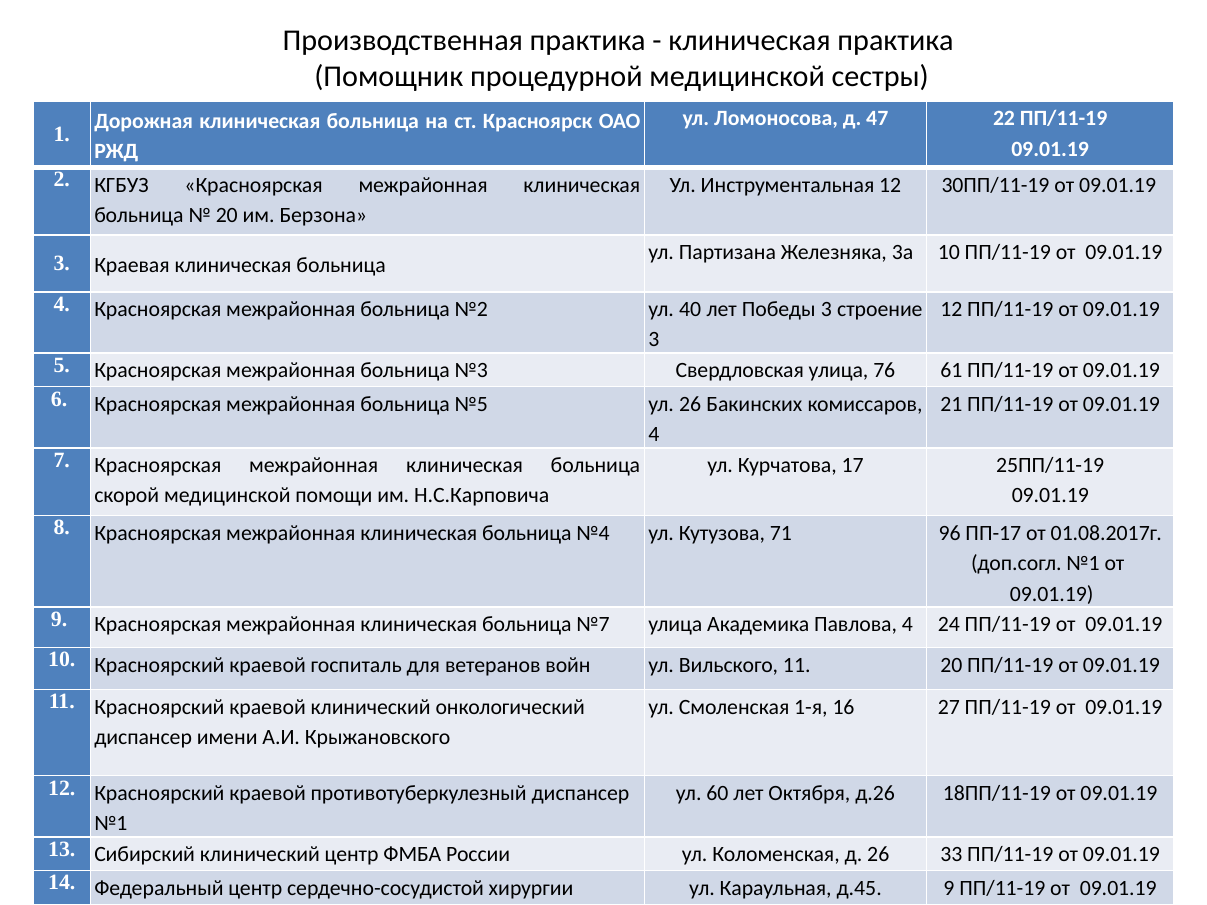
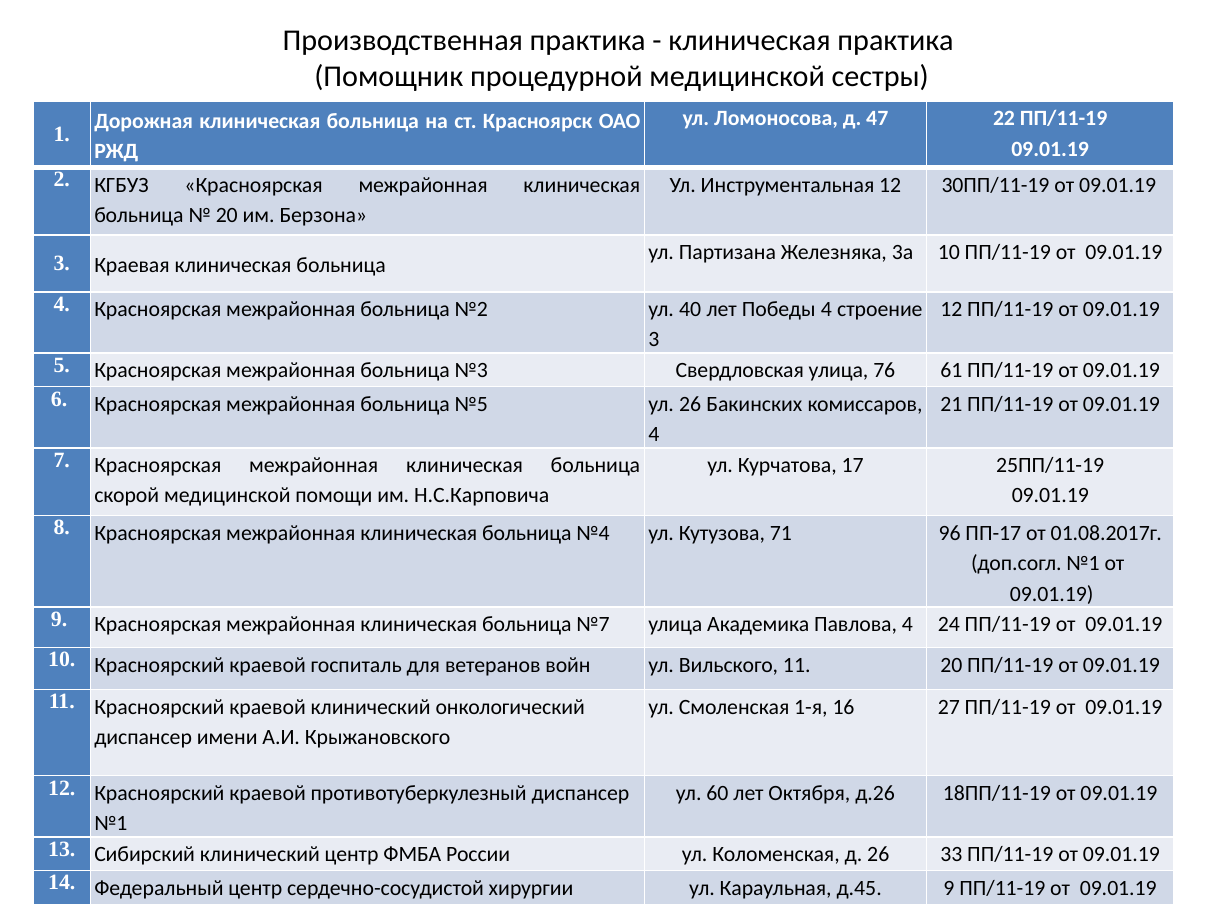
Победы 3: 3 -> 4 (826, 309)
